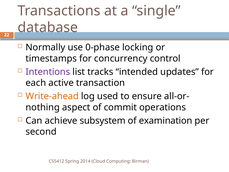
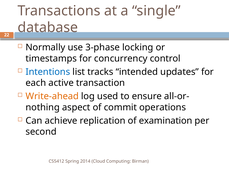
0-phase: 0-phase -> 3-phase (103, 47)
Intentions colour: purple -> blue (48, 72)
subsystem: subsystem -> replication (103, 120)
